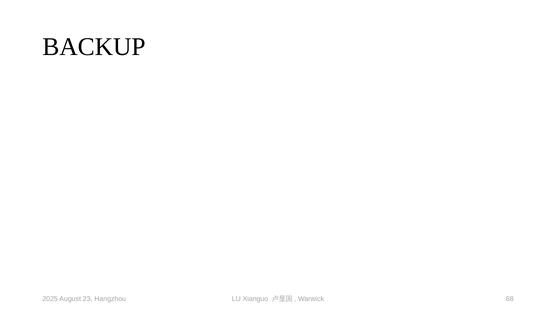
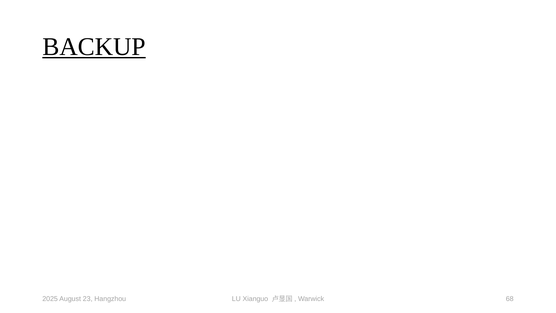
BACKUP underline: none -> present (94, 47)
